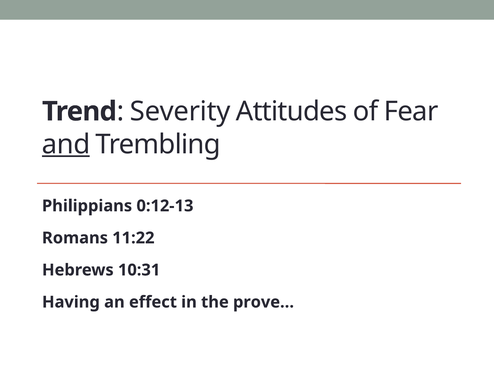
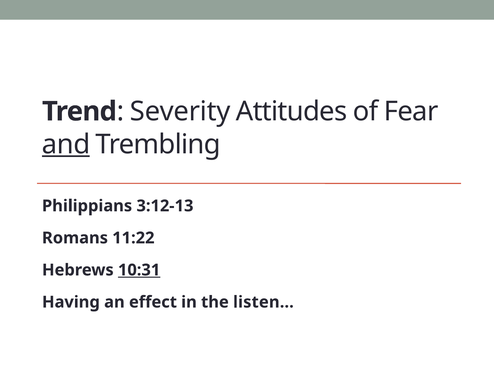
0:12-13: 0:12-13 -> 3:12-13 (165, 206)
10:31 underline: none -> present (139, 270)
prove…: prove… -> listen… (263, 302)
